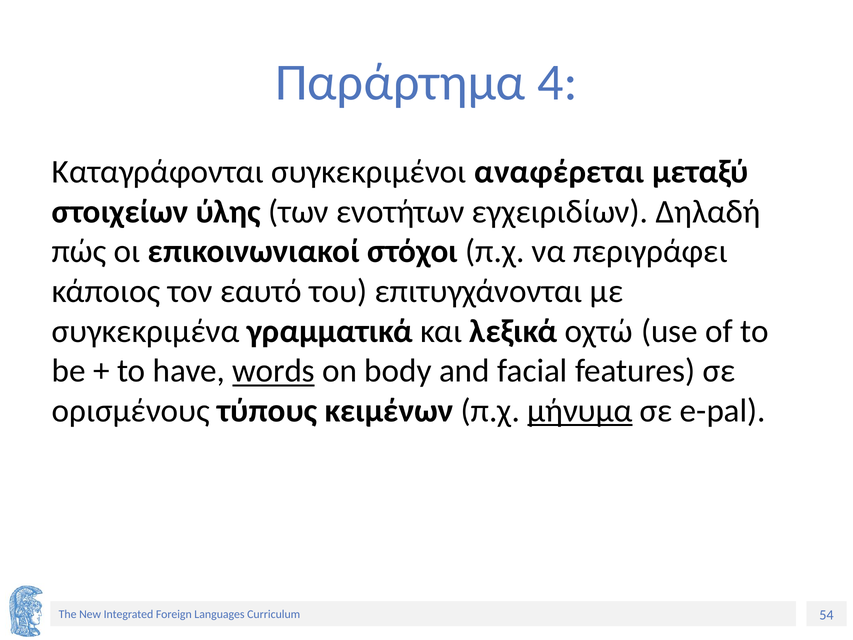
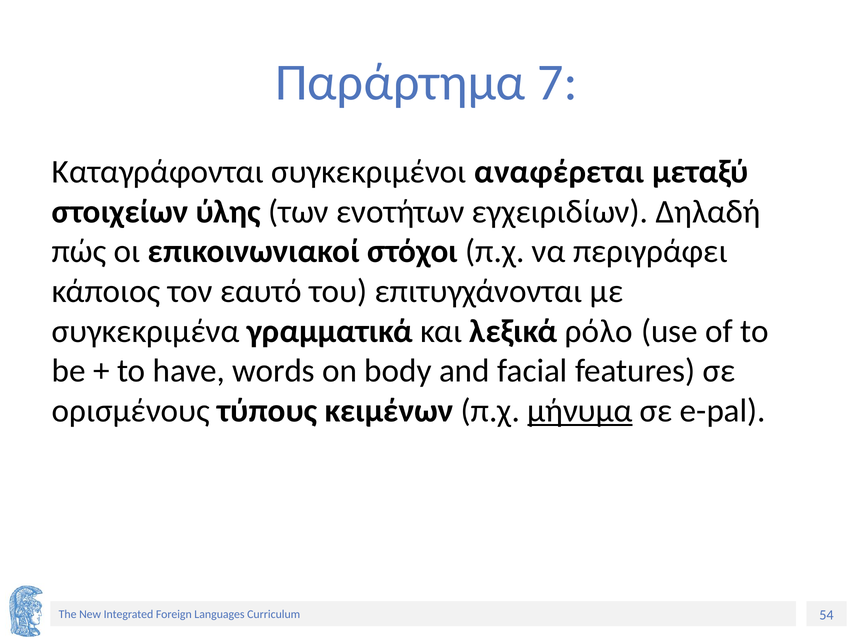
4: 4 -> 7 (557, 83)
οχτώ: οχτώ -> ρόλο (599, 331)
words underline: present -> none (274, 371)
